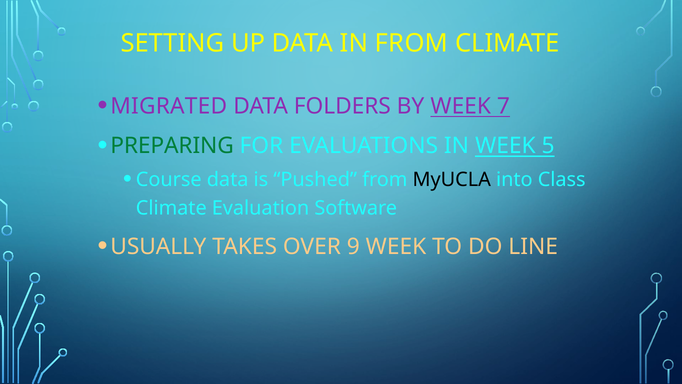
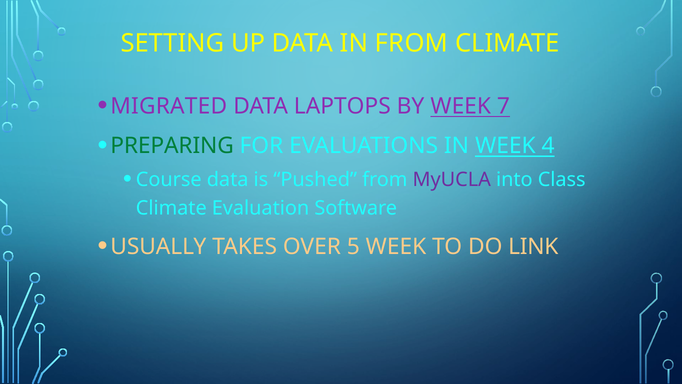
FOLDERS: FOLDERS -> LAPTOPS (342, 106)
5: 5 -> 4 (548, 146)
MyUCLA colour: black -> purple (452, 179)
9: 9 -> 5 (353, 246)
LINE: LINE -> LINK (533, 246)
